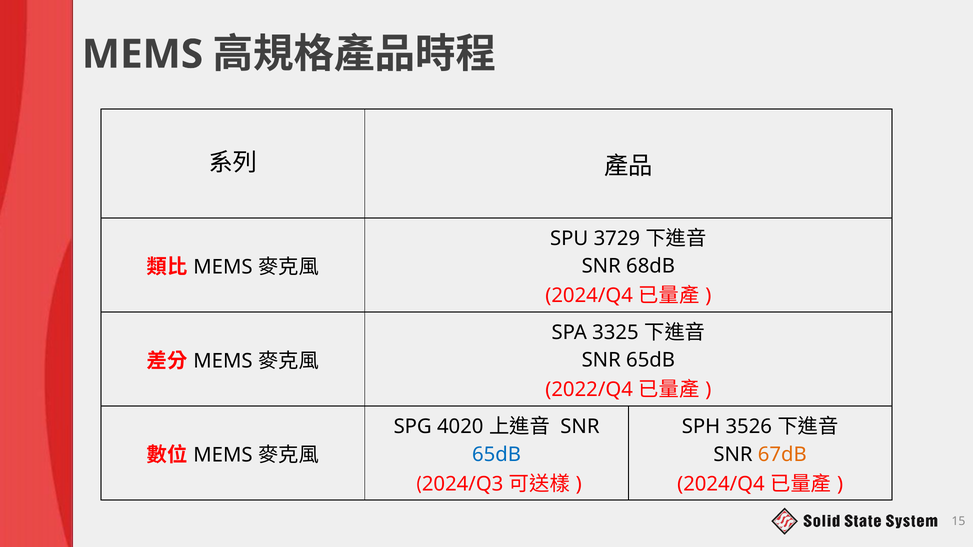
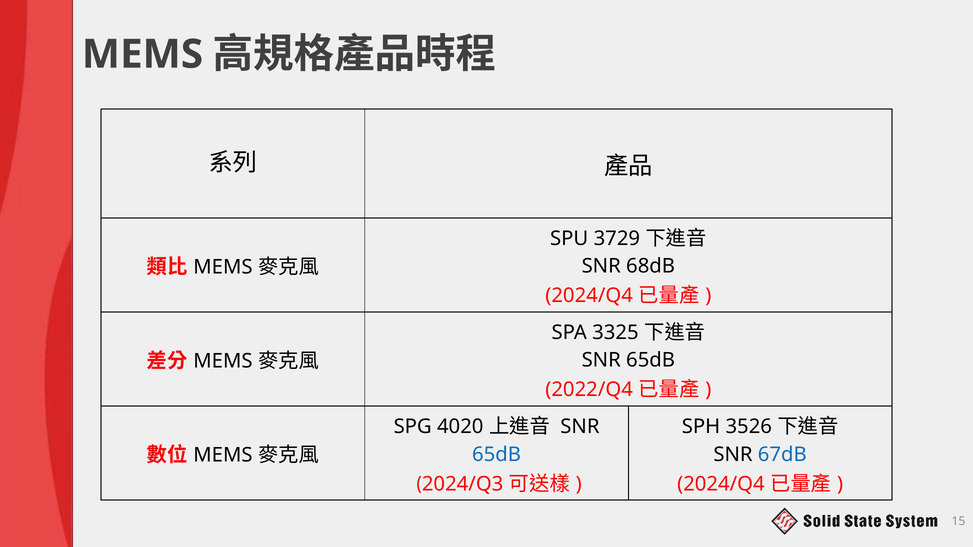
67dB colour: orange -> blue (782, 455)
